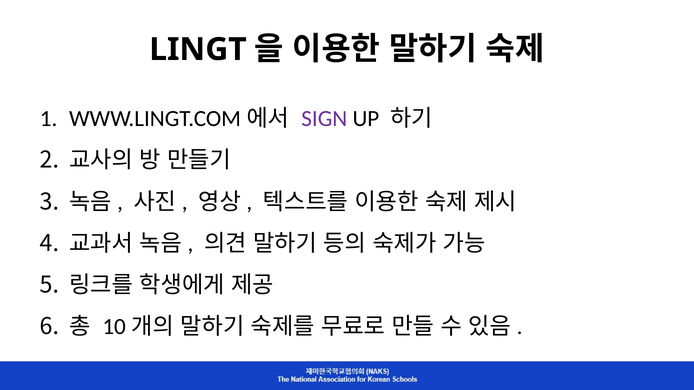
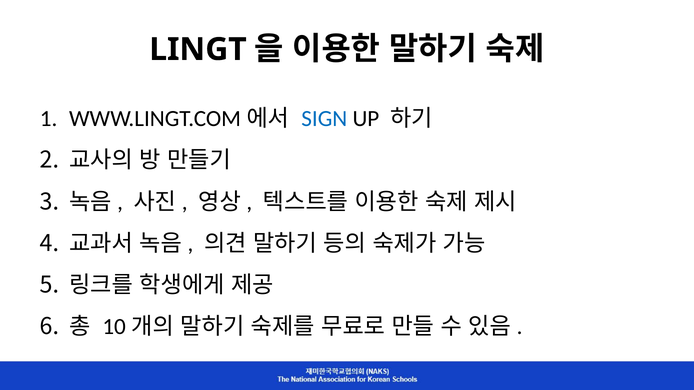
SIGN colour: purple -> blue (324, 119)
